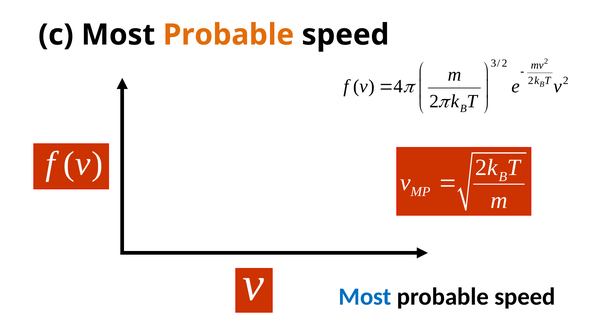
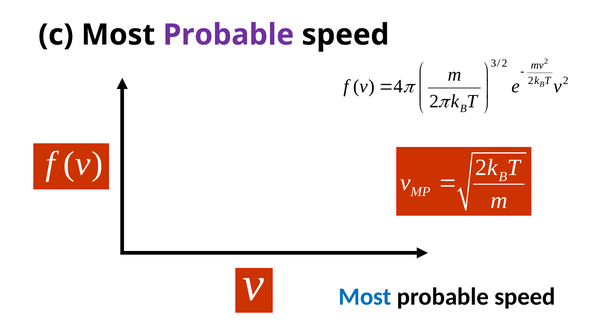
Probable colour: orange -> purple (229, 35)
